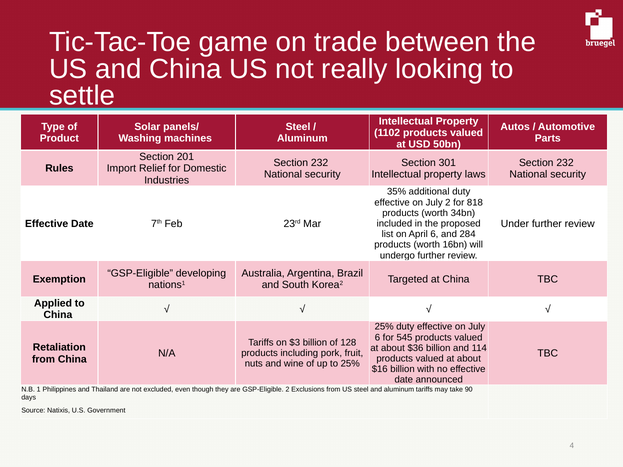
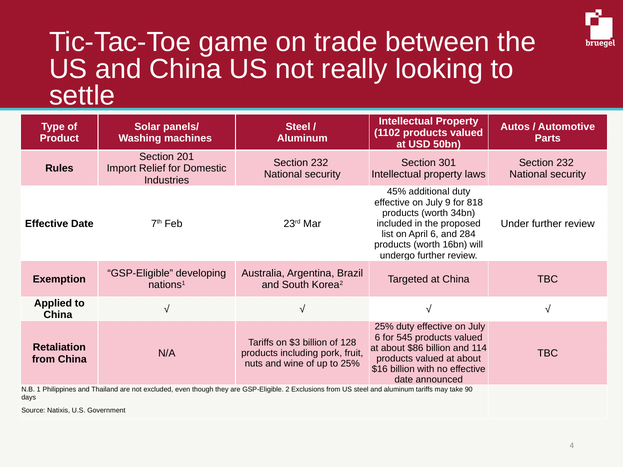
35%: 35% -> 45% (397, 192)
July 2: 2 -> 9 (448, 203)
$36: $36 -> $86 (415, 348)
